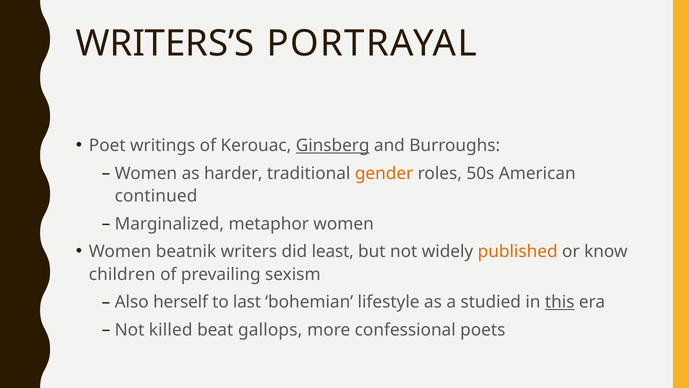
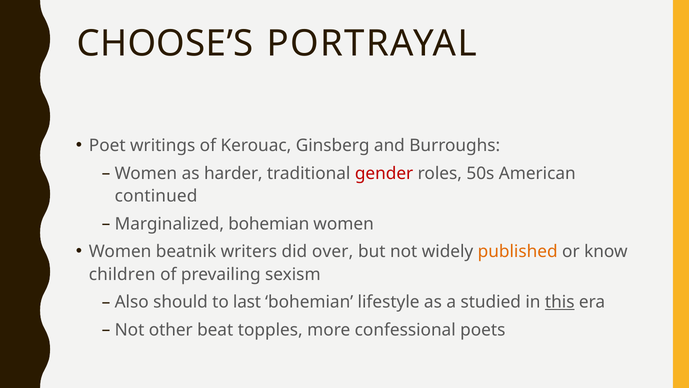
WRITERS’S: WRITERS’S -> CHOOSE’S (165, 44)
Ginsberg underline: present -> none (333, 145)
gender colour: orange -> red (384, 173)
Marginalized metaphor: metaphor -> bohemian (269, 224)
least: least -> over (333, 251)
herself: herself -> should (181, 302)
killed: killed -> other (171, 330)
gallops: gallops -> topples (270, 330)
